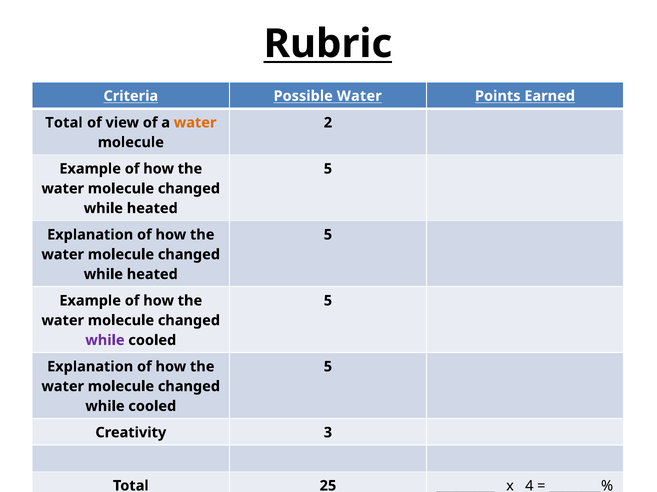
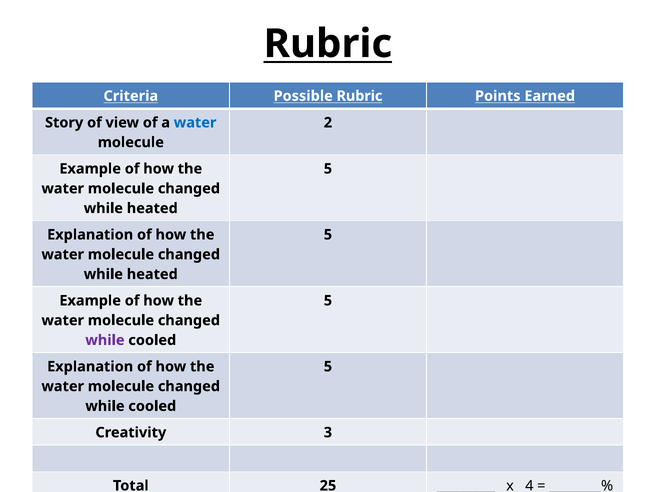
Possible Water: Water -> Rubric (359, 96)
Total: Total -> Story (64, 123)
water colour: orange -> blue (195, 123)
